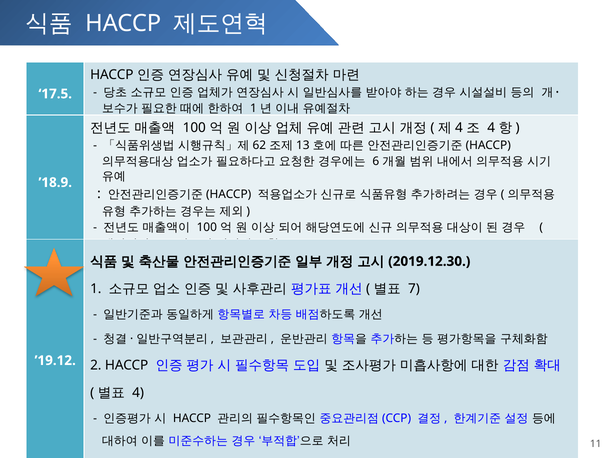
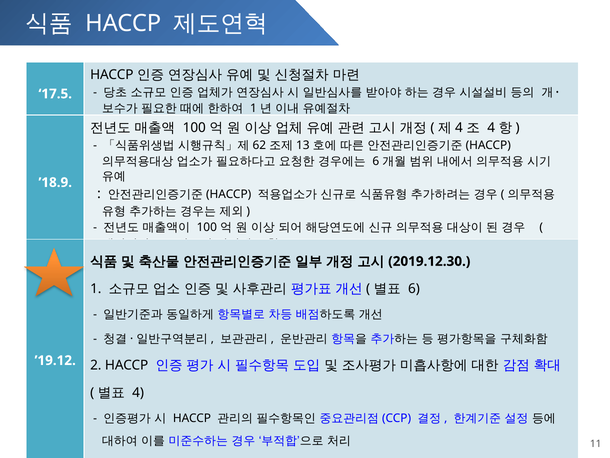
7: 7 -> 6 (414, 289)
